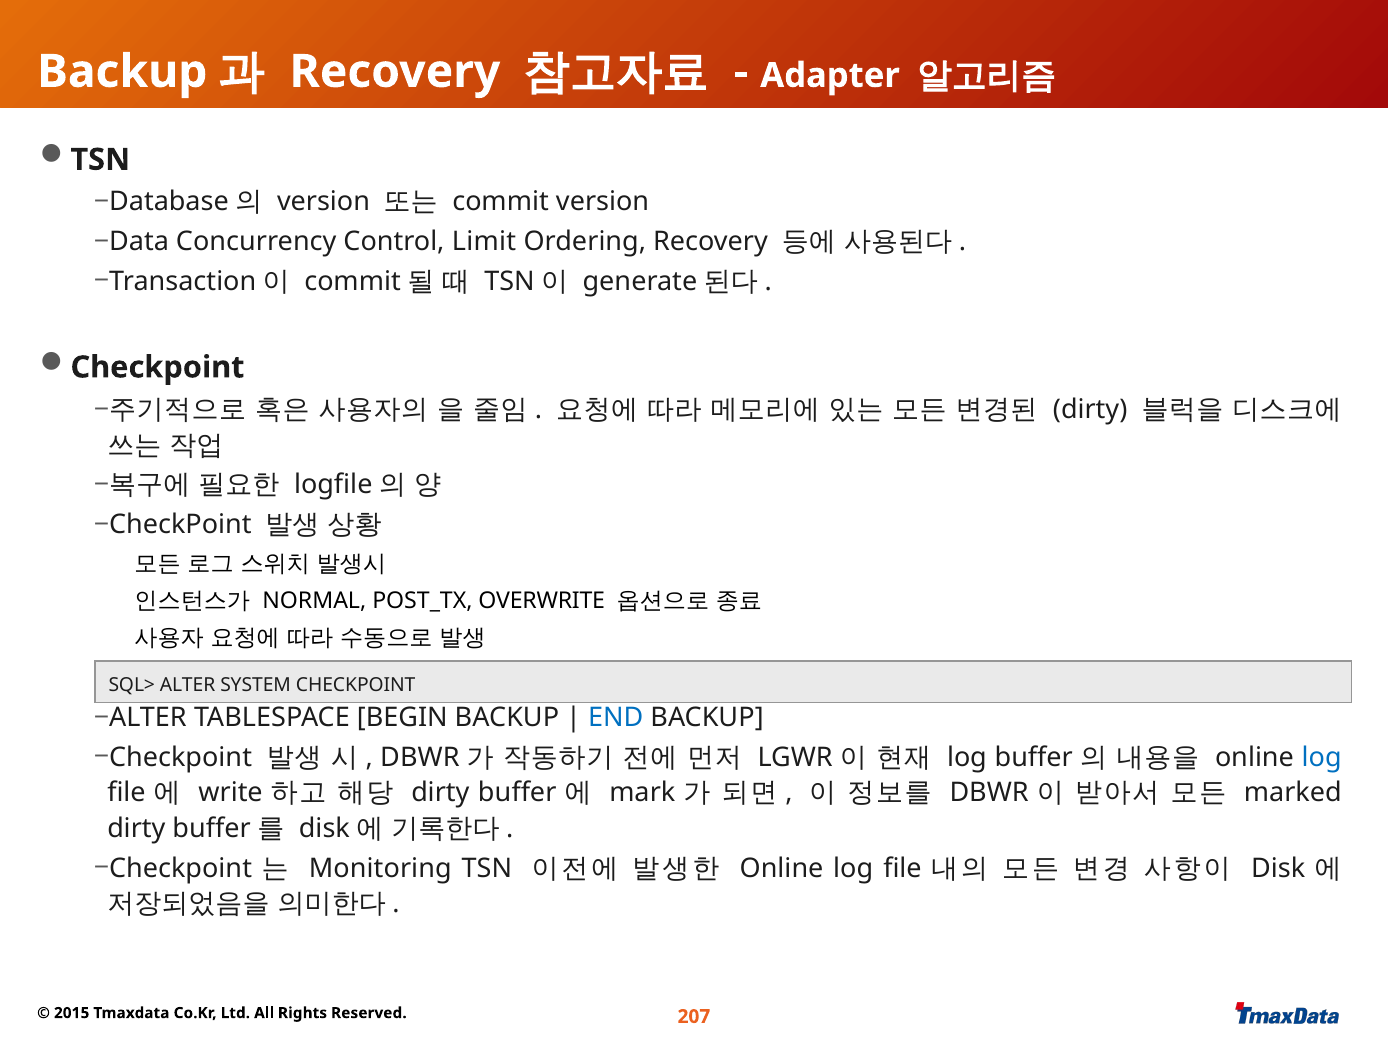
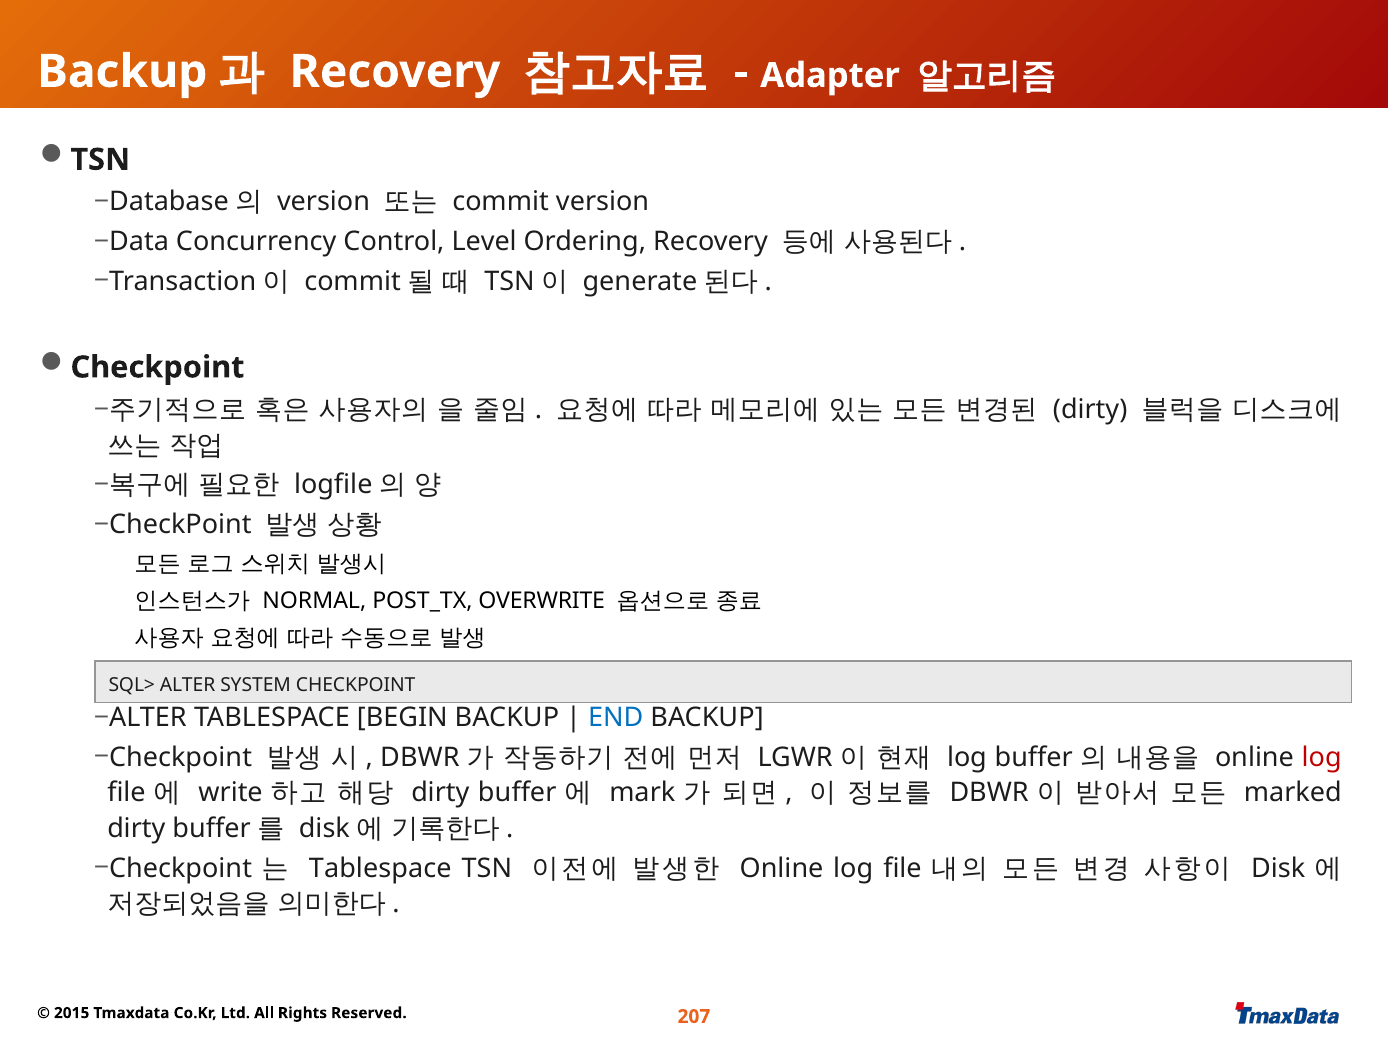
Limit: Limit -> Level (484, 242)
log colour: blue -> red (1322, 757)
Monitoring: Monitoring -> Tablespace (380, 868)
